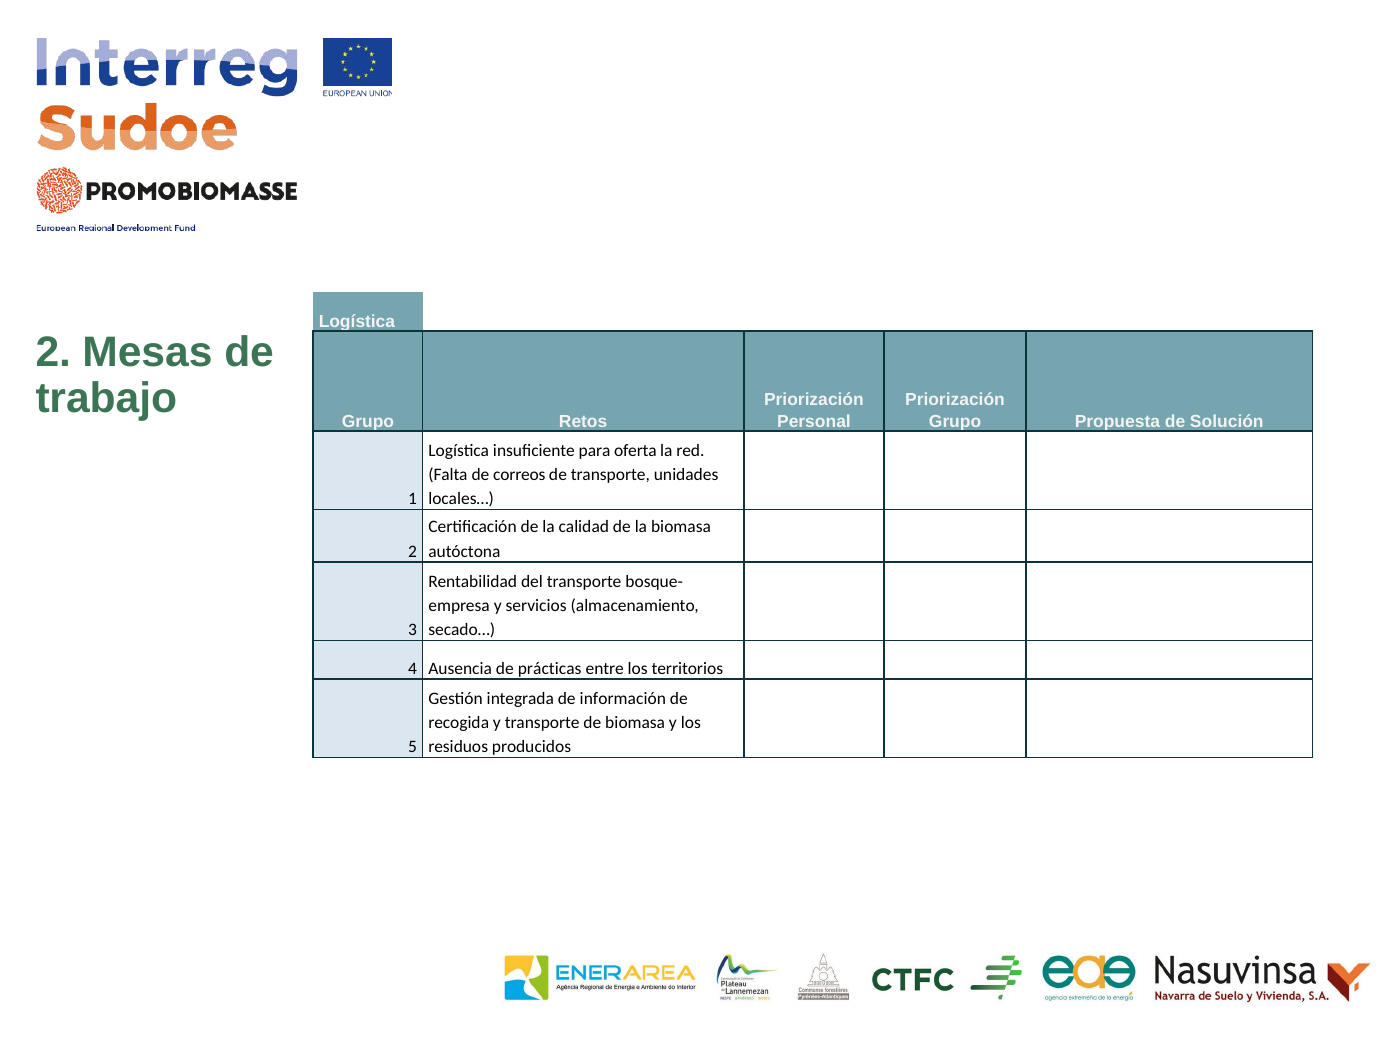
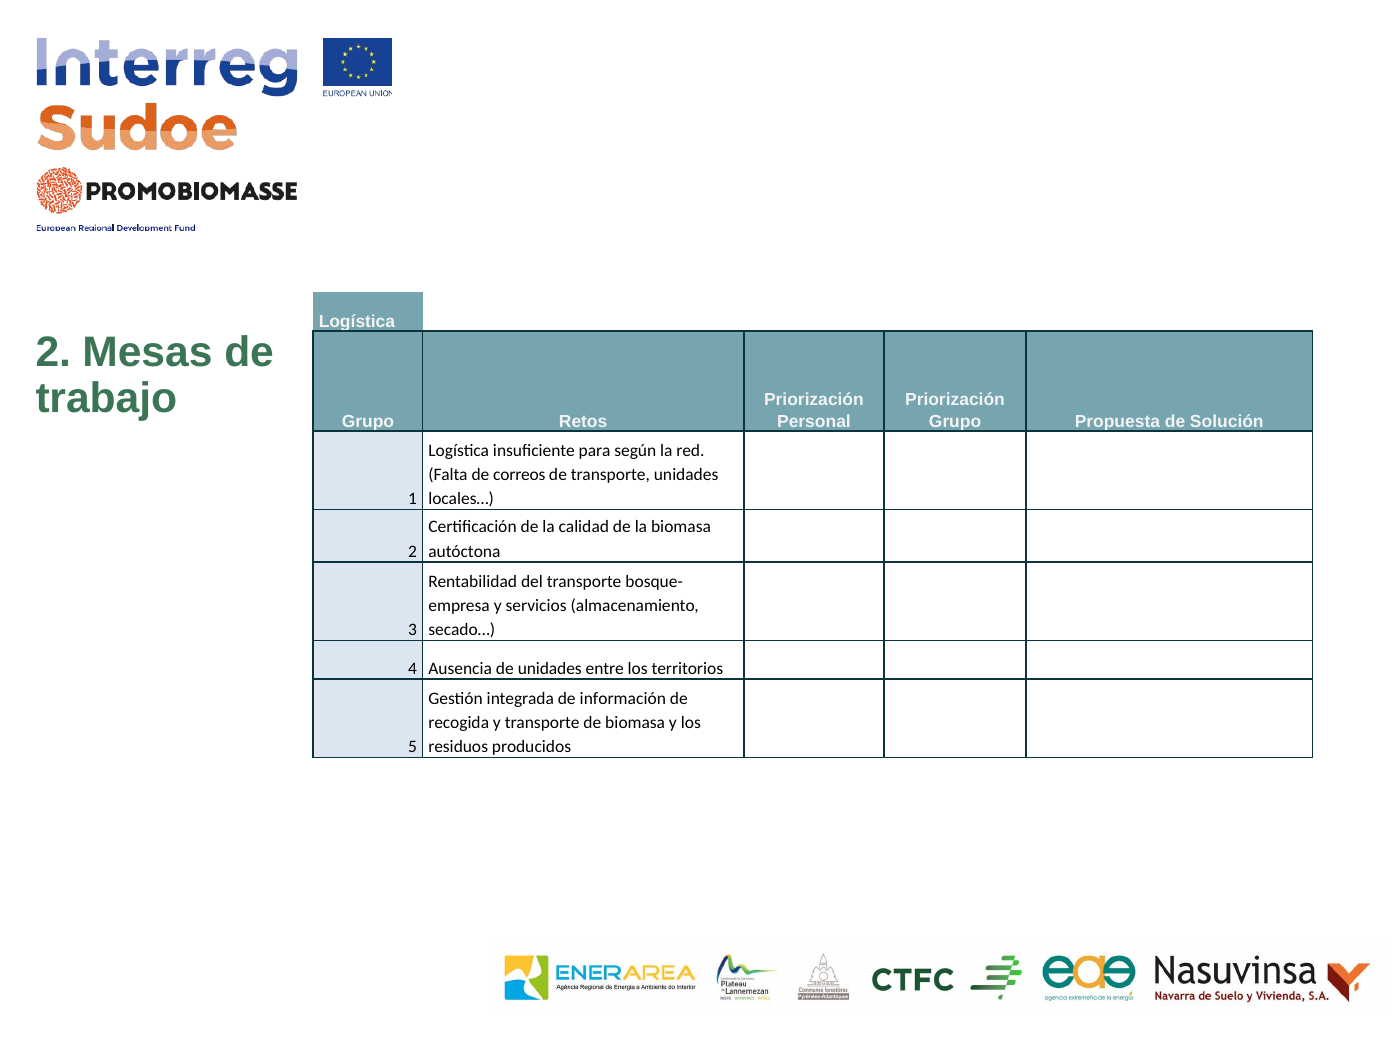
oferta: oferta -> según (635, 451)
de prácticas: prácticas -> unidades (550, 669)
